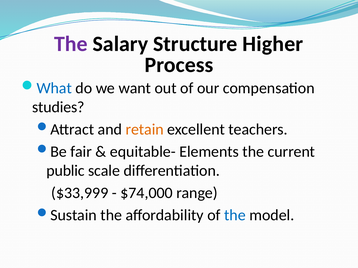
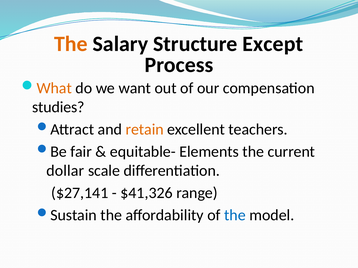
The colour: purple -> orange (71, 44)
Higher: Higher -> Except (273, 44)
What colour: blue -> orange (54, 88)
public: public -> dollar (65, 171)
$33,999: $33,999 -> $27,141 (80, 193)
$74,000: $74,000 -> $41,326 (147, 193)
